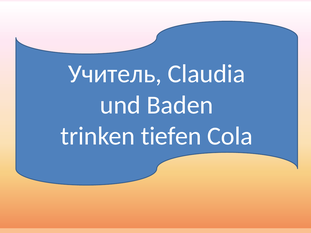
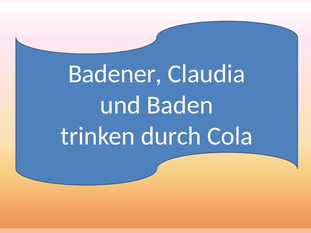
Учитель: Учитель -> Badener (115, 74)
tiefen: tiefen -> durch (171, 136)
